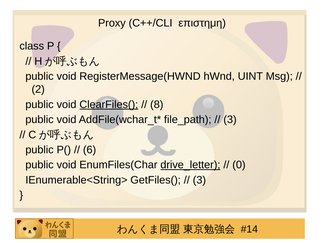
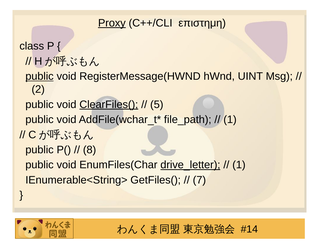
Proxy underline: none -> present (112, 23)
public underline: none -> present (40, 76)
8: 8 -> 5 (157, 104)
3: 3 -> 1 (230, 120)
6: 6 -> 8 (90, 150)
0: 0 -> 1 (239, 165)
3: 3 -> 7 (199, 180)
